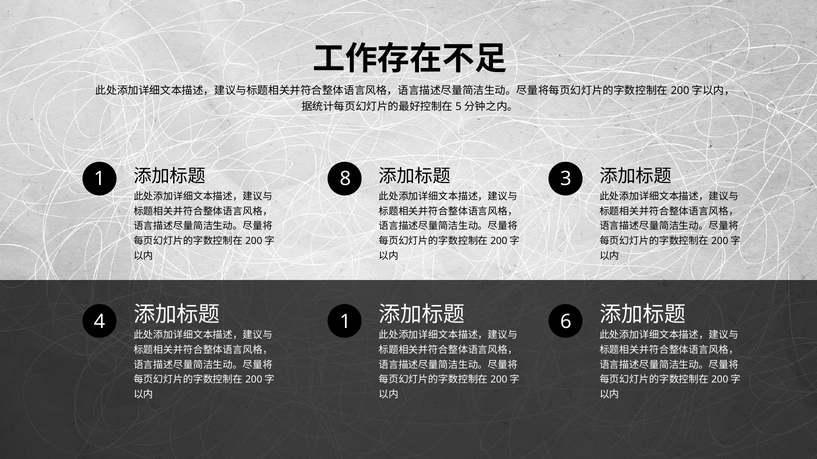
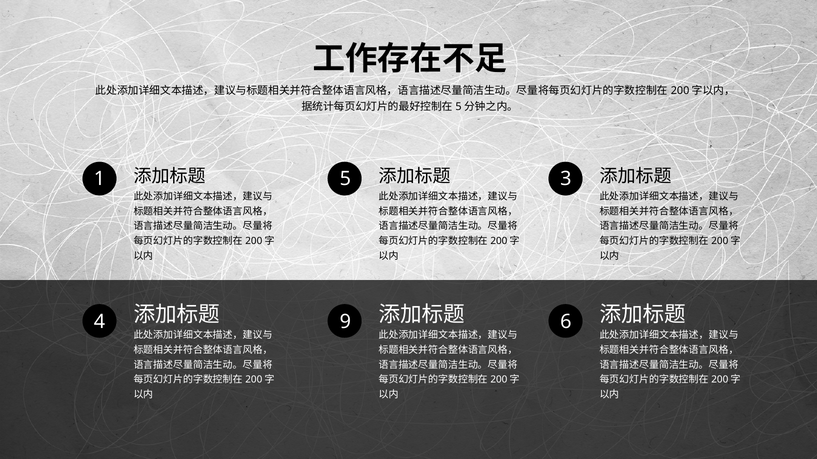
8: 8 -> 5 (345, 179)
4 1: 1 -> 9 (345, 322)
